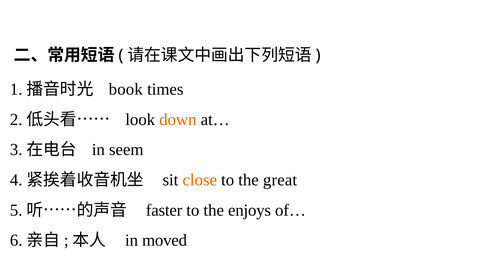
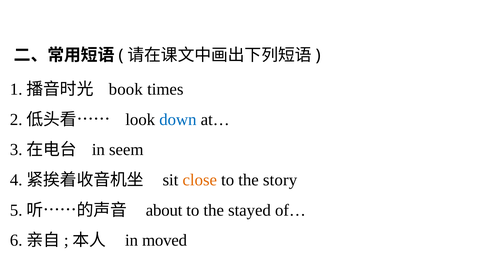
down colour: orange -> blue (178, 119)
great: great -> story (280, 180)
faster: faster -> about (164, 210)
enjoys: enjoys -> stayed (249, 210)
